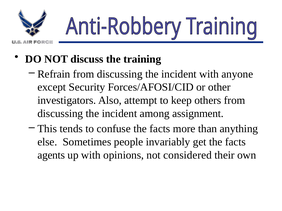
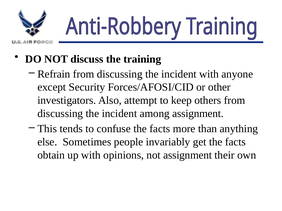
agents: agents -> obtain (51, 155)
not considered: considered -> assignment (188, 155)
